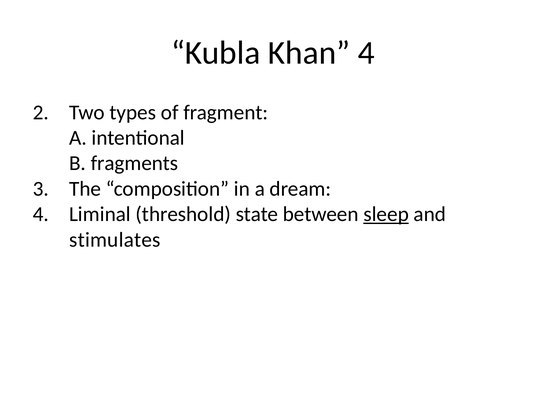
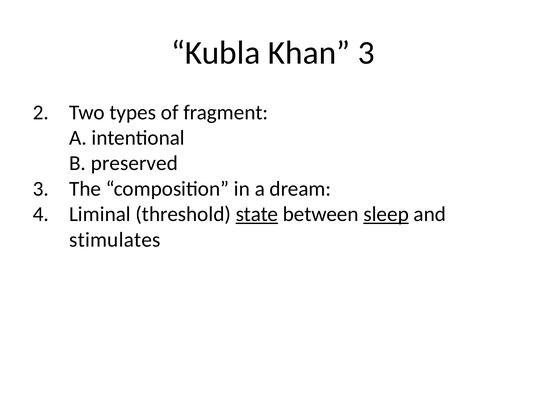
Khan 4: 4 -> 3 (366, 53)
fragments: fragments -> preserved (134, 163)
state underline: none -> present (257, 214)
